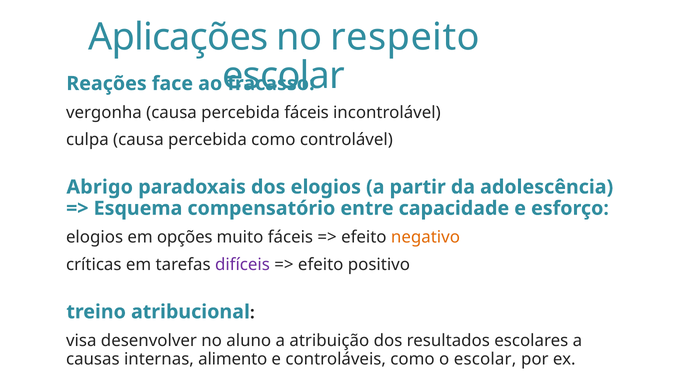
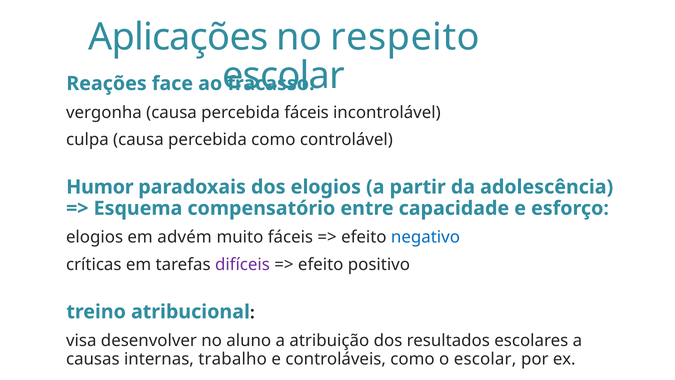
Abrigo: Abrigo -> Humor (100, 187)
opções: opções -> advém (185, 237)
negativo colour: orange -> blue (425, 237)
alimento: alimento -> trabalho (233, 359)
